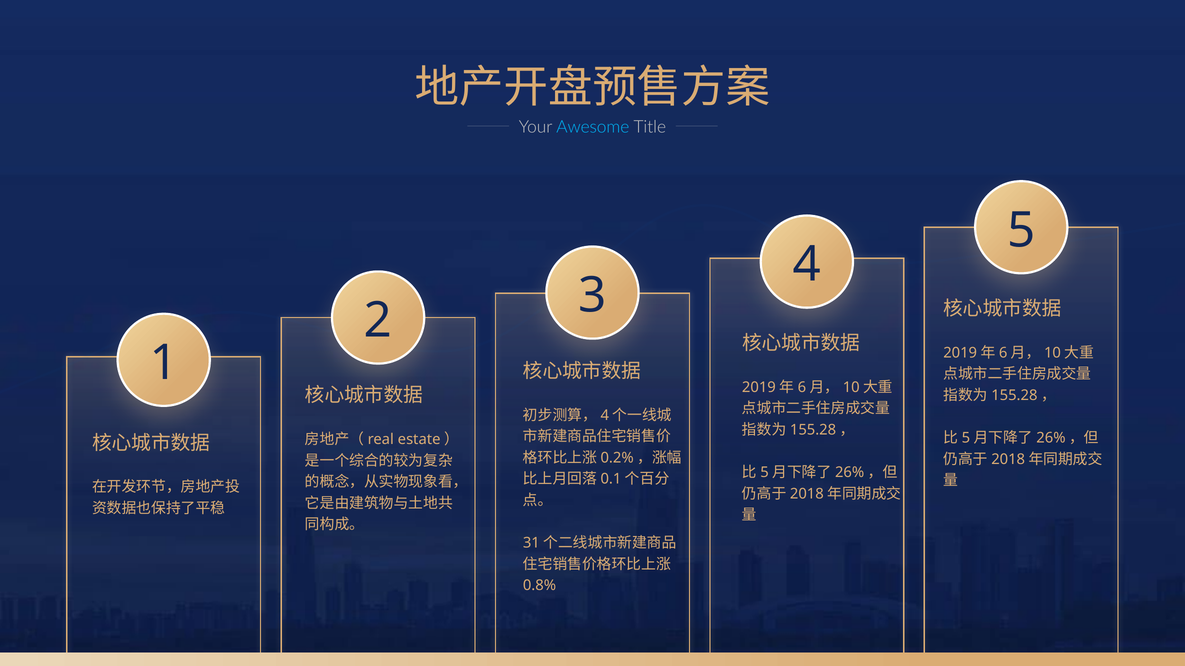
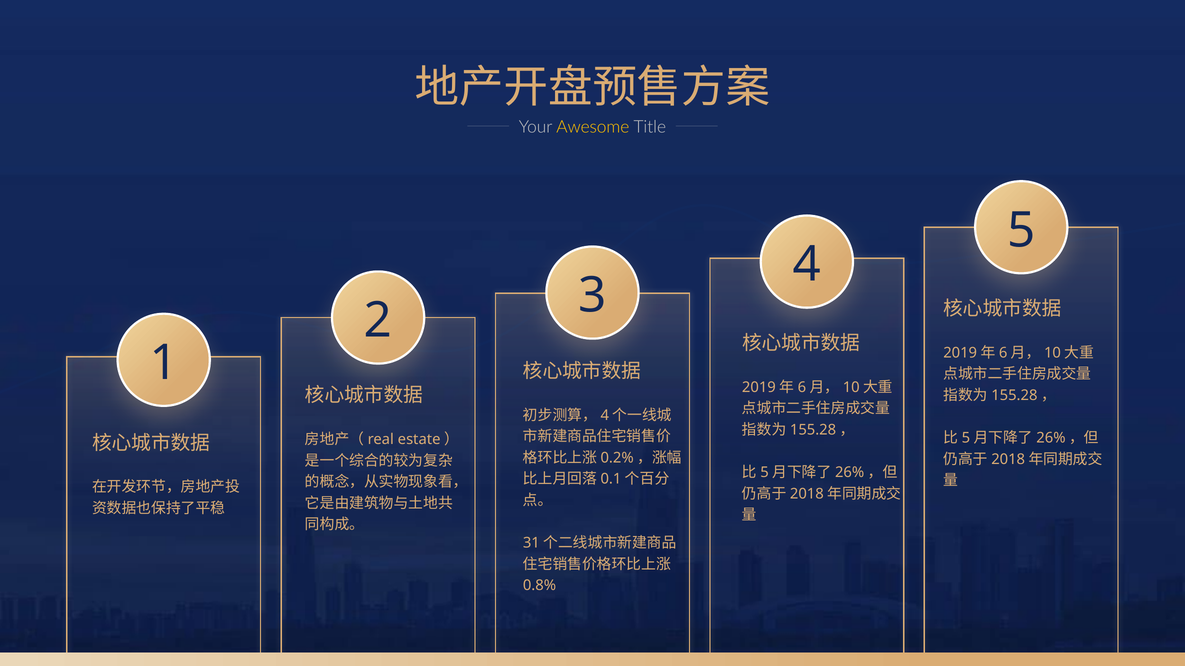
Awesome colour: light blue -> yellow (593, 127)
